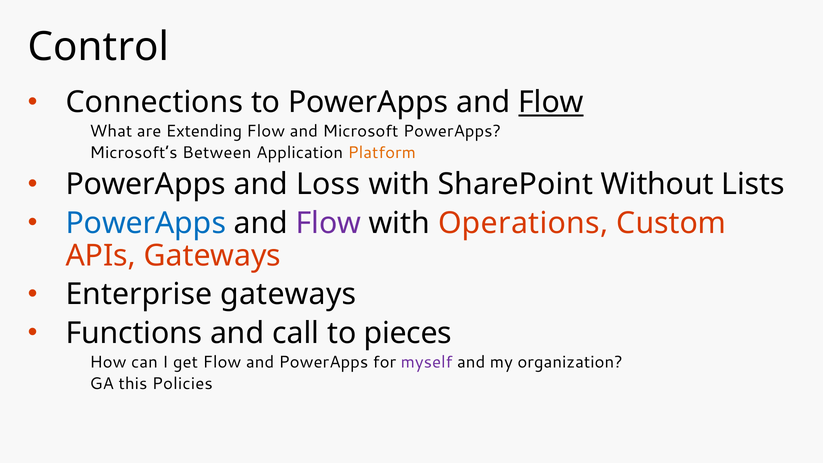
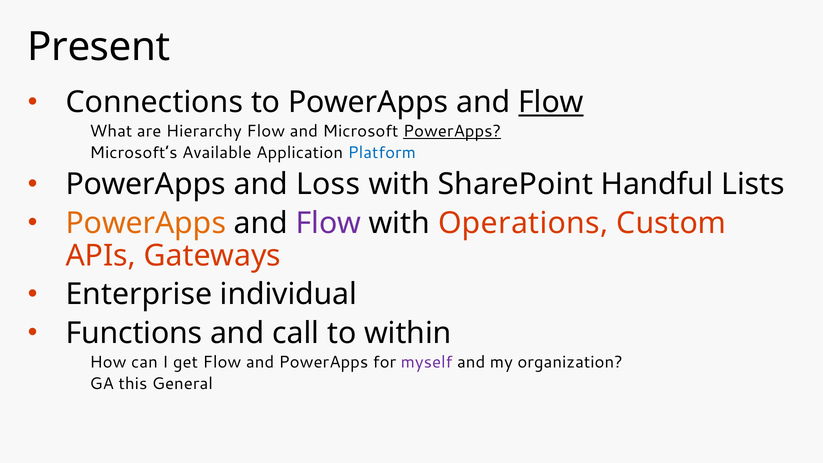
Control: Control -> Present (99, 47)
Extending: Extending -> Hierarchy (204, 131)
PowerApps underline: none -> present (452, 131)
Between: Between -> Available (217, 153)
Platform colour: orange -> blue (382, 153)
Without: Without -> Handful (657, 184)
PowerApps colour: blue -> orange (146, 223)
Enterprise gateways: gateways -> individual (289, 294)
pieces: pieces -> within (408, 333)
Policies: Policies -> General (182, 384)
